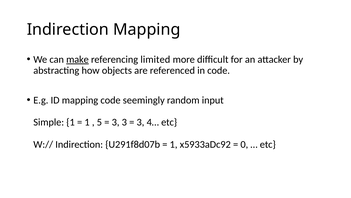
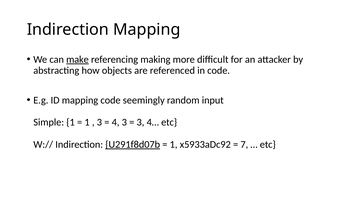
limited: limited -> making (155, 59)
5: 5 -> 3 (99, 122)
3: 3 -> 4 (116, 122)
U291f8d07b underline: none -> present (133, 144)
0: 0 -> 7 (244, 144)
